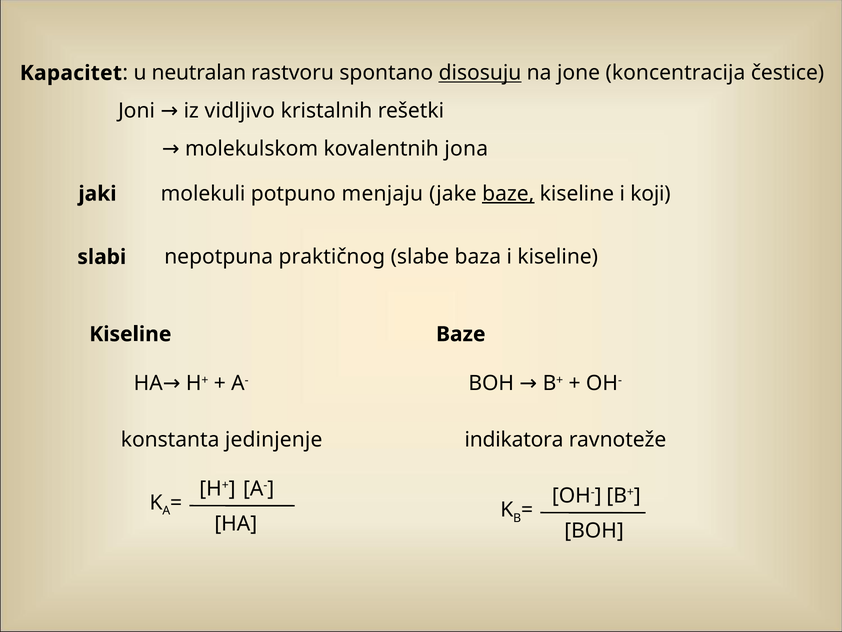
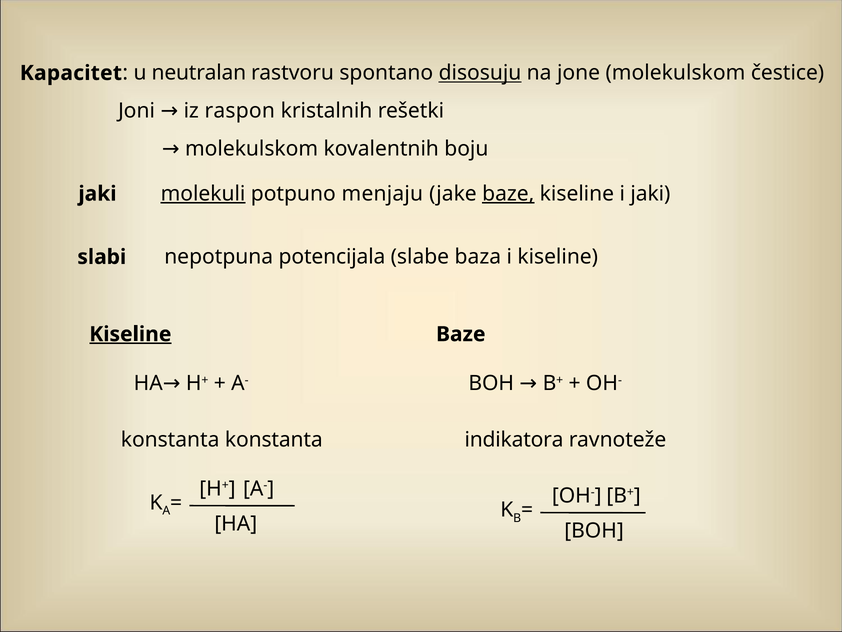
jone koncentracija: koncentracija -> molekulskom (675, 73)
vidljivo: vidljivo -> raspon (240, 111)
jona: jona -> boju (466, 149)
molekuli underline: none -> present (203, 194)
i koji: koji -> jaki (650, 194)
praktičnog: praktičnog -> potencijala (332, 257)
Kiseline underline: none -> present (130, 334)
konstanta jedinjenje: jedinjenje -> konstanta (274, 439)
